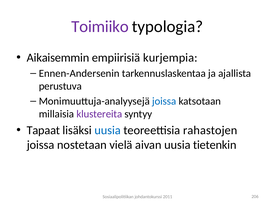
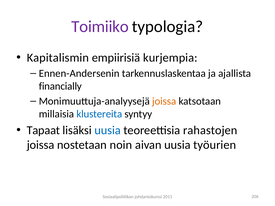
Aikaisemmin: Aikaisemmin -> Kapitalismin (58, 58)
perustuva: perustuva -> financially (60, 86)
joissa colour: blue -> orange (164, 101)
klustereita colour: purple -> blue (99, 114)
vielä: vielä -> noin (121, 145)
tietenkin: tietenkin -> työurien (215, 145)
